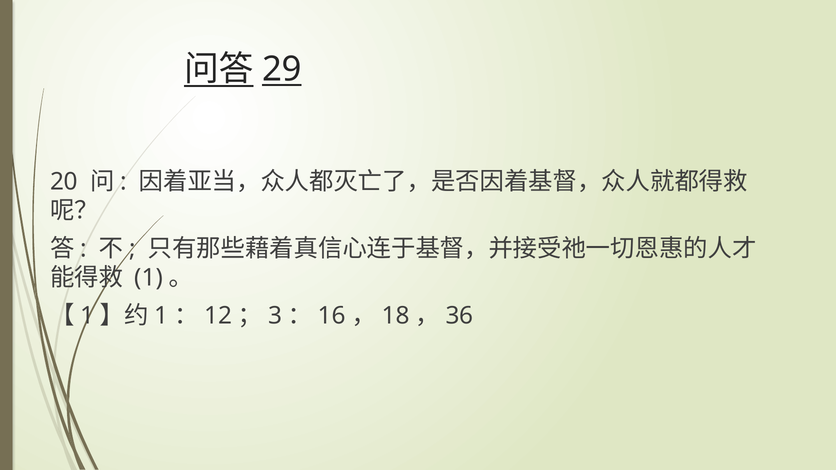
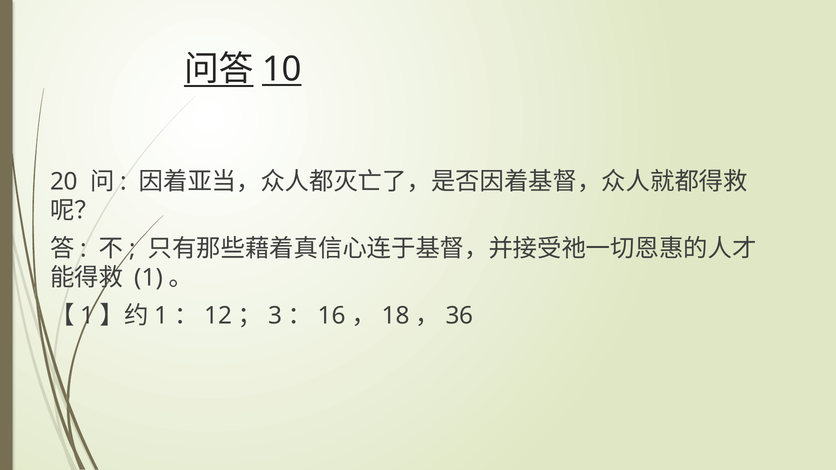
29: 29 -> 10 (282, 69)
